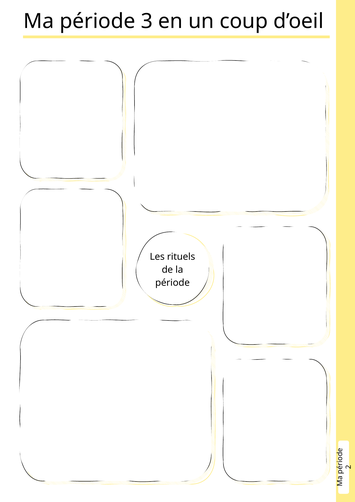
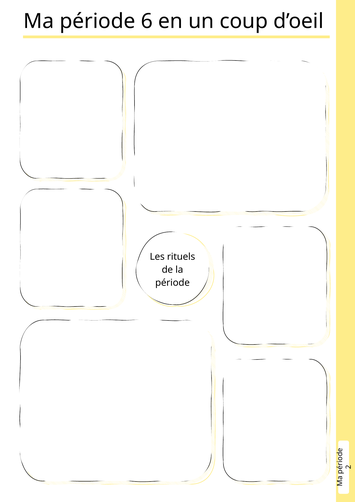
3: 3 -> 6 (147, 21)
